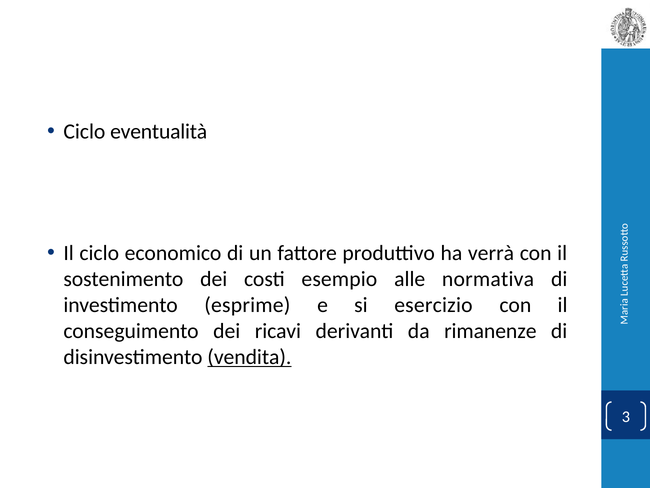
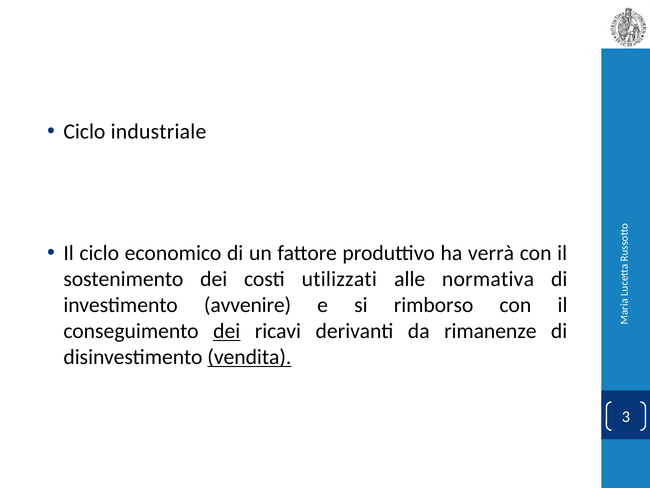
eventualità: eventualità -> industriale (158, 132)
esempio: esempio -> utilizzati (339, 279)
esprime: esprime -> avvenire (248, 305)
esercizio: esercizio -> rimborso (434, 305)
dei underline: none -> present (227, 331)
